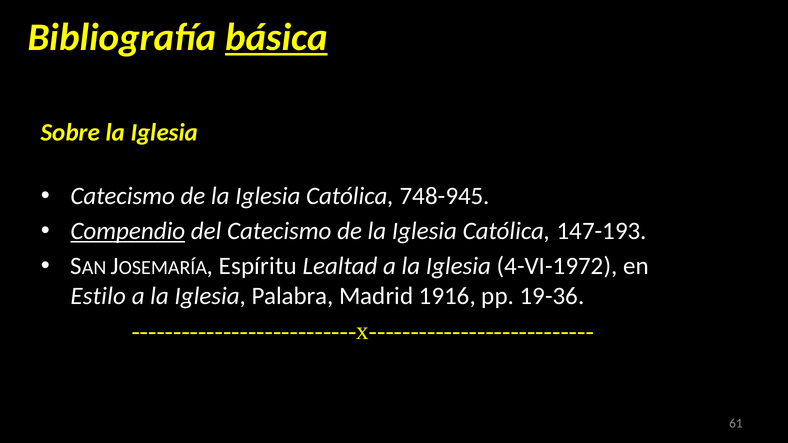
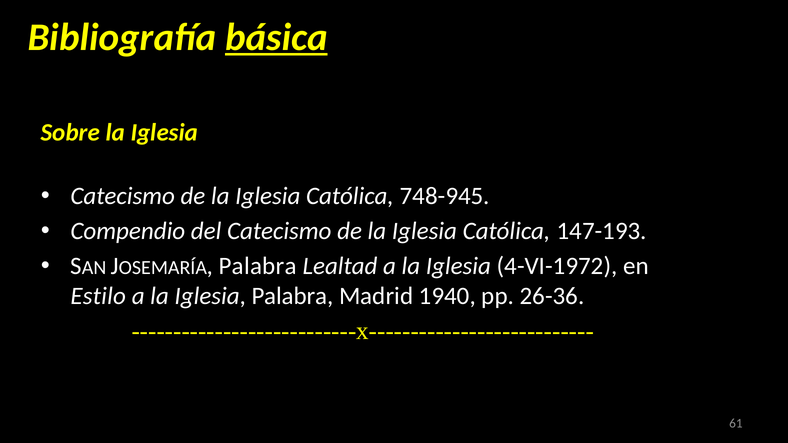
Compendio underline: present -> none (128, 231)
Espíritu: Espíritu -> Palabra (258, 266)
1916: 1916 -> 1940 (447, 296)
19-36: 19-36 -> 26-36 (552, 296)
